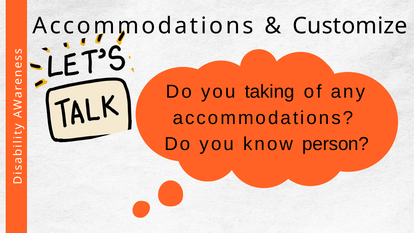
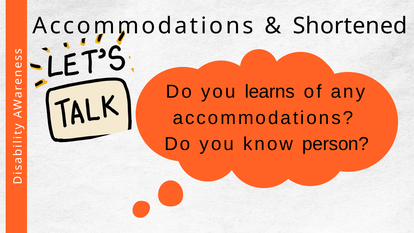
Customize: Customize -> Shortened (350, 26)
taking: taking -> learns (270, 92)
